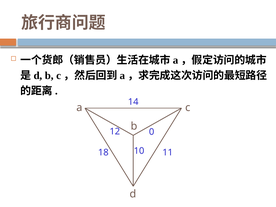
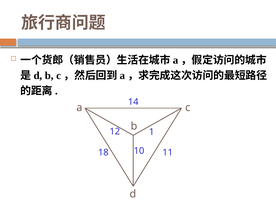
0: 0 -> 1 (152, 132)
